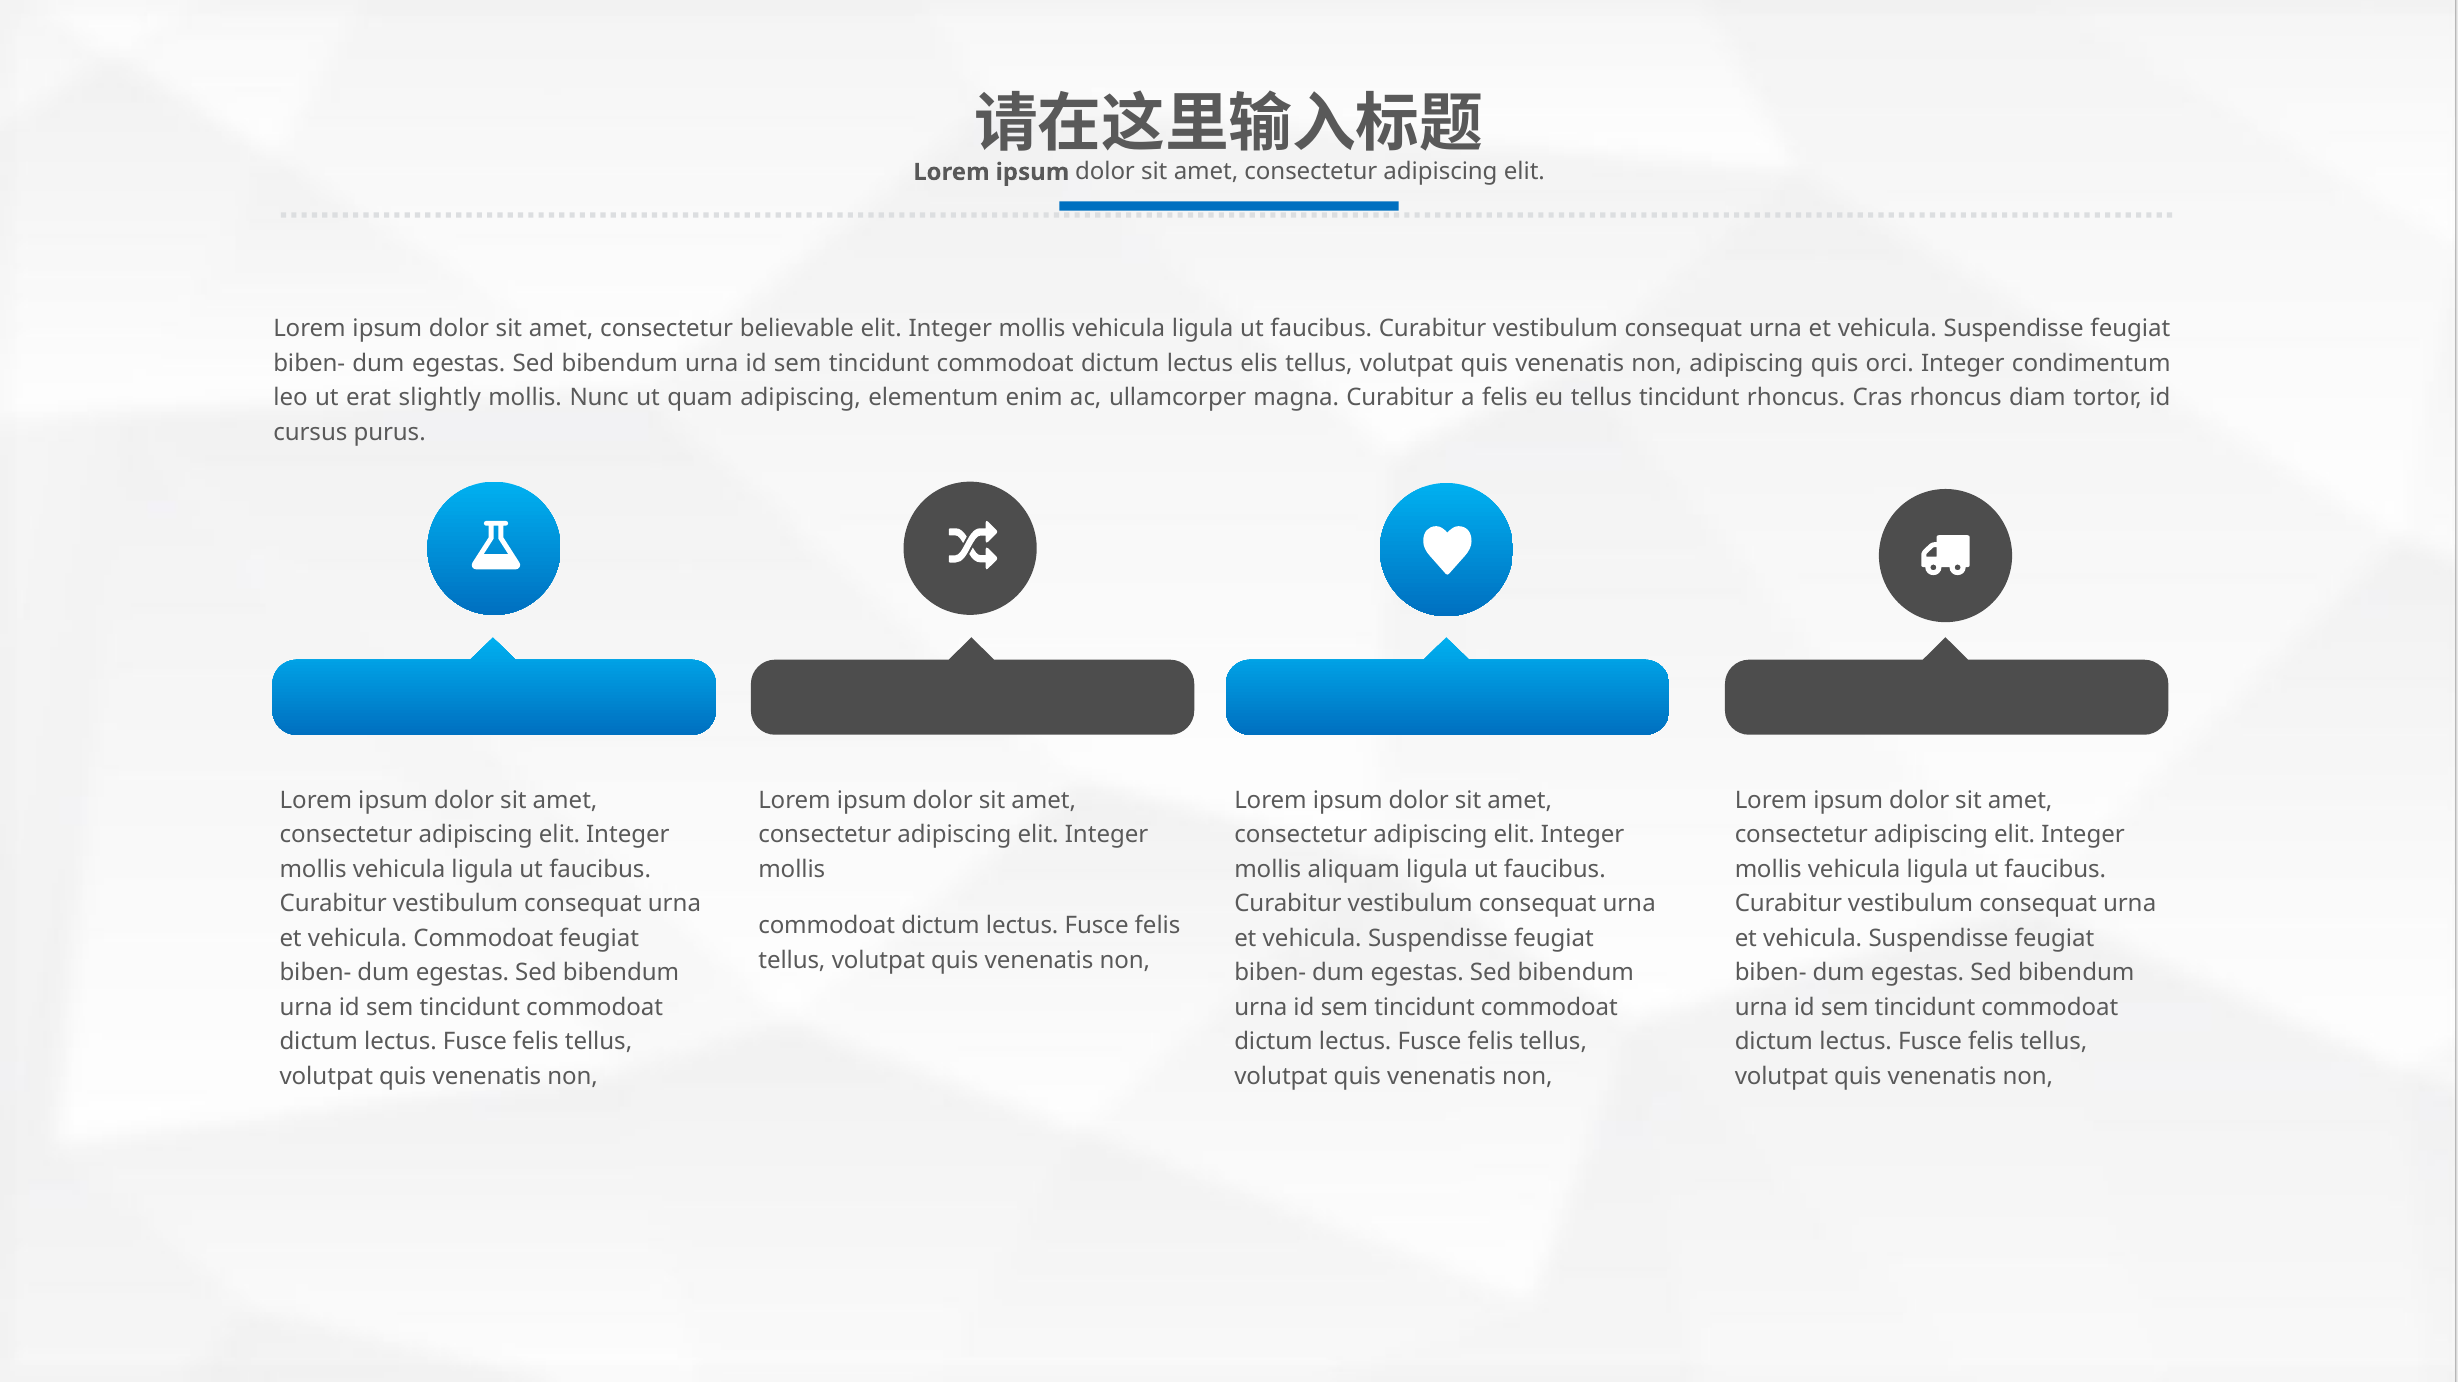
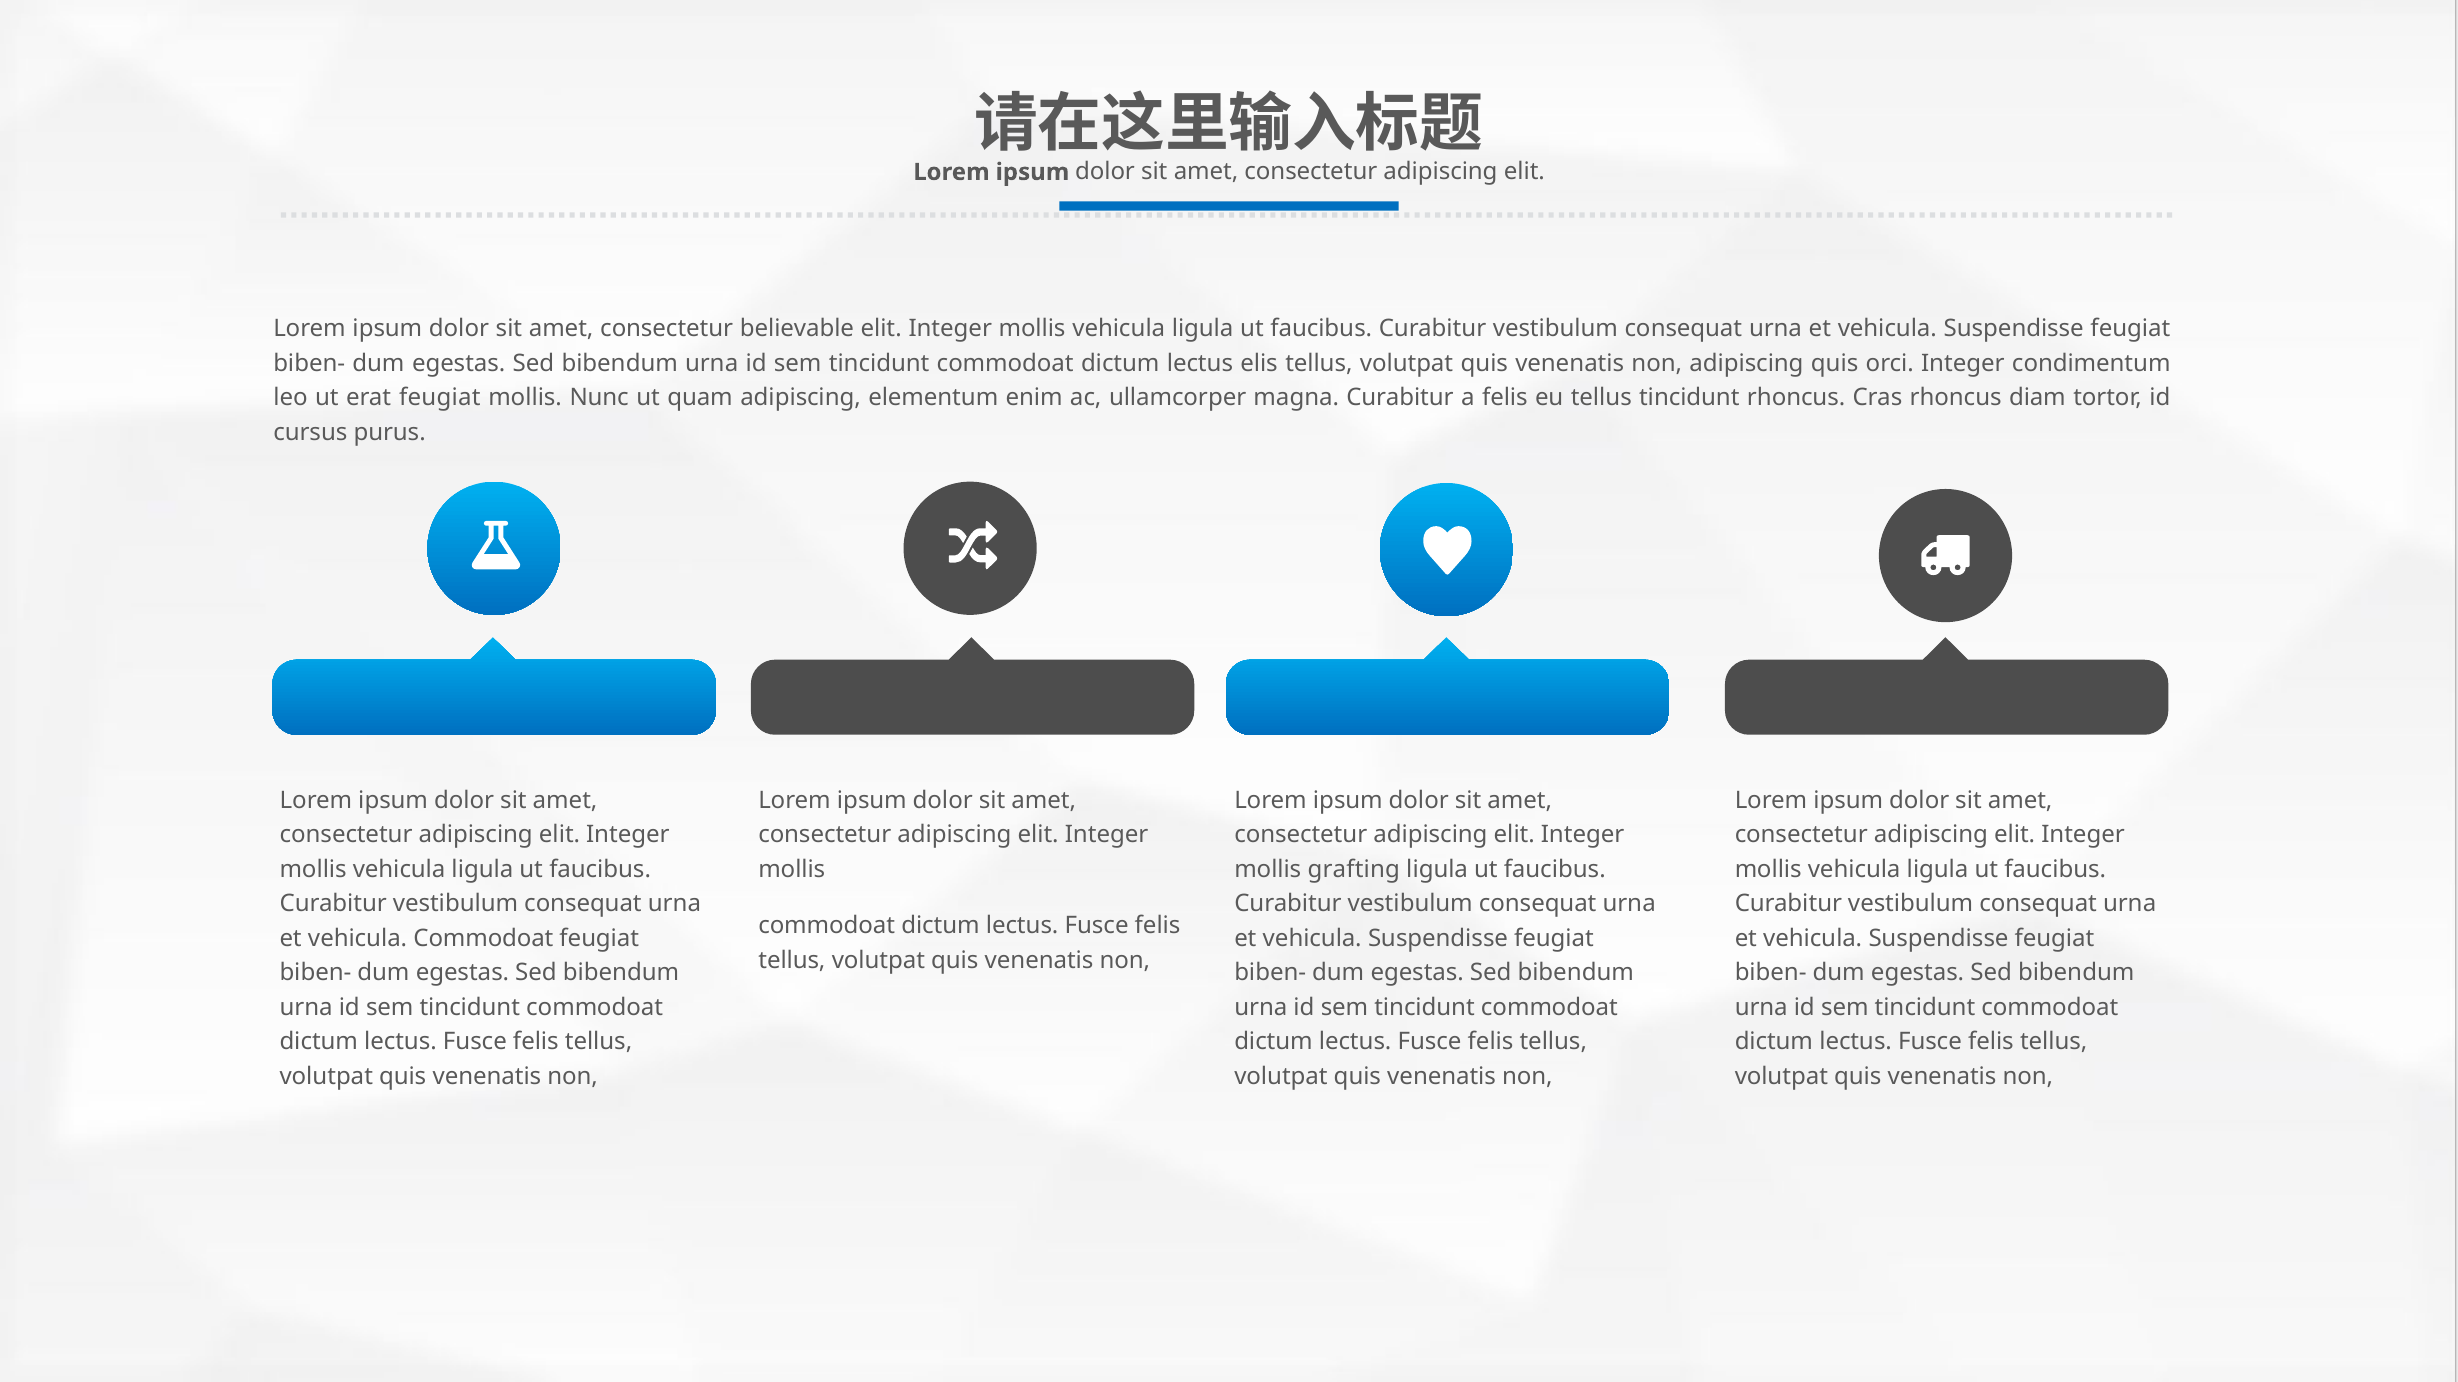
erat slightly: slightly -> feugiat (440, 398)
aliquam: aliquam -> grafting (1354, 870)
